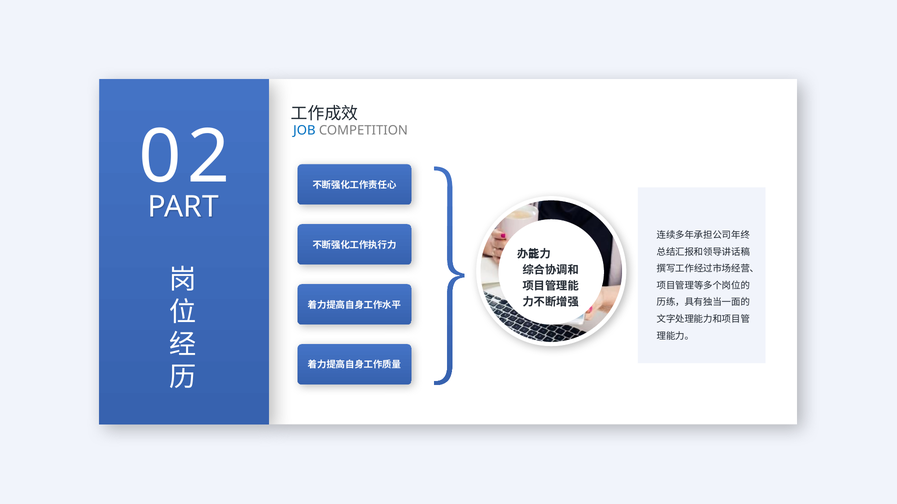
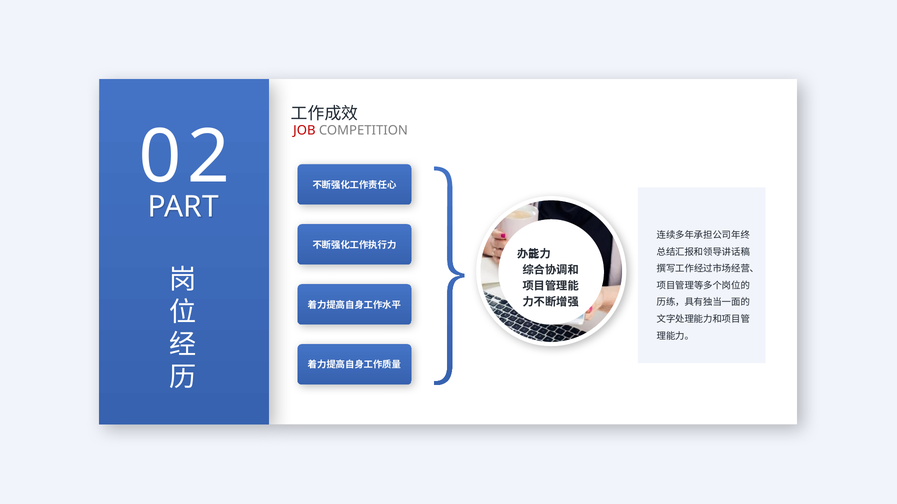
JOB colour: blue -> red (304, 131)
